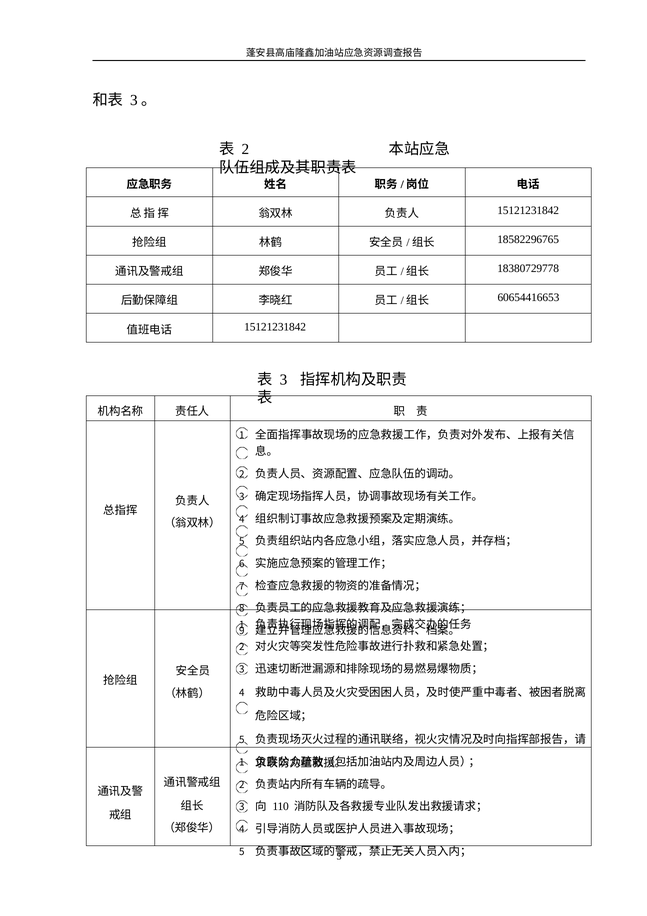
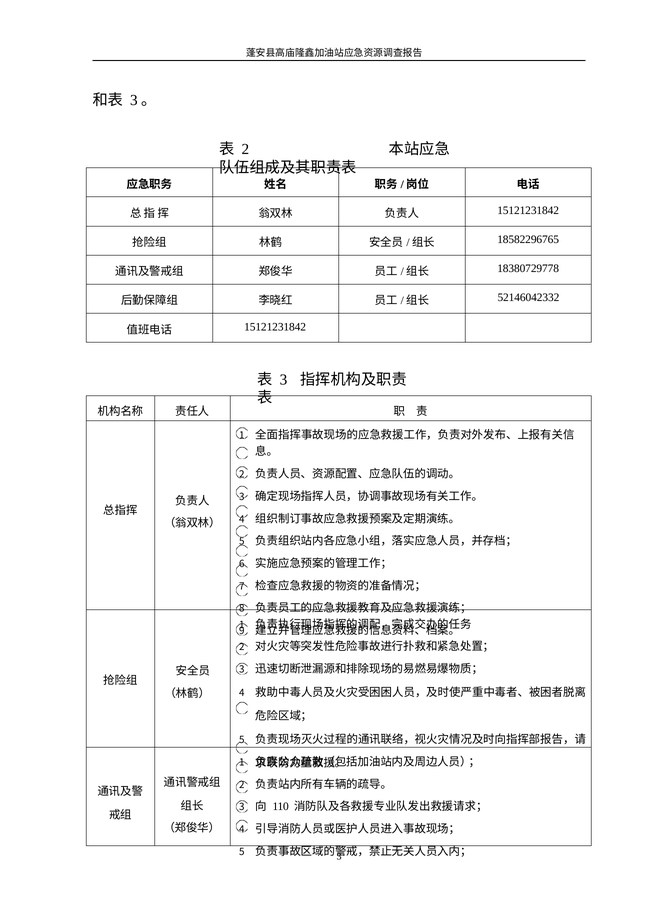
60654416653: 60654416653 -> 52146042332 (528, 298)
